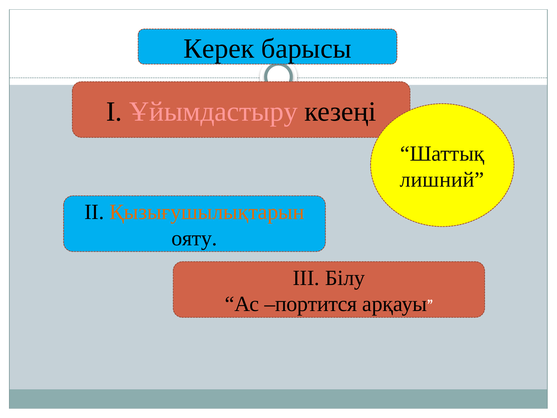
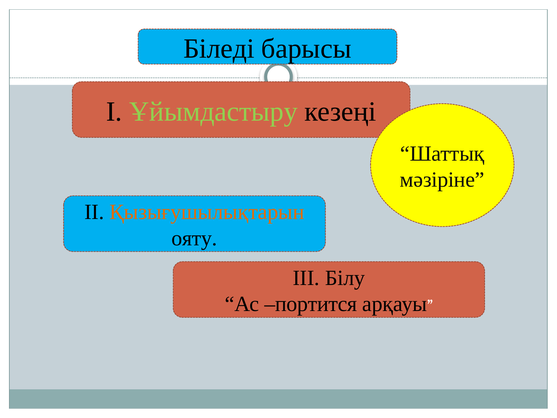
Керек: Керек -> Біледі (219, 48)
Ұйымдастыру colour: pink -> light green (213, 111)
лишний: лишний -> мәзіріне (442, 180)
